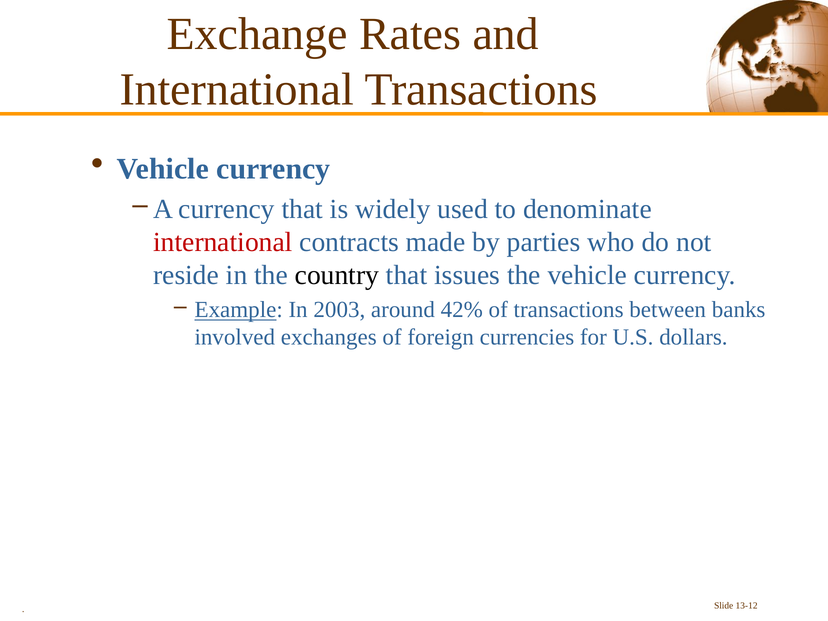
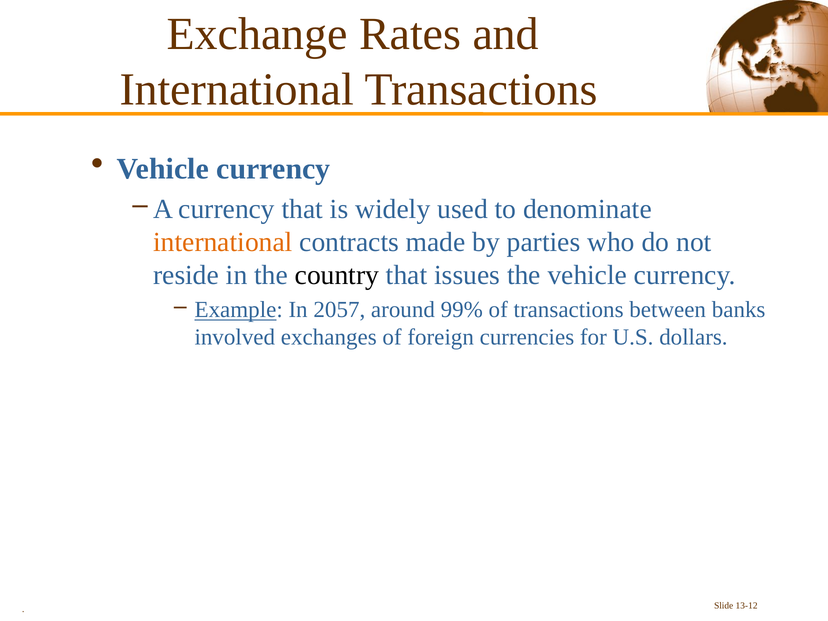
international colour: red -> orange (223, 242)
2003: 2003 -> 2057 (339, 310)
42%: 42% -> 99% (462, 310)
